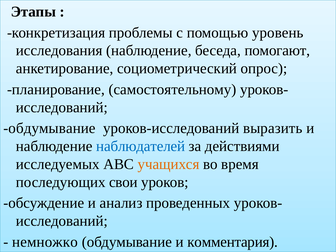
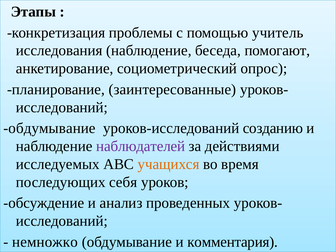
уровень: уровень -> учитель (278, 33)
самостоятельному: самостоятельному -> заинтересованные (172, 89)
выразить: выразить -> созданию (273, 128)
наблюдателей colour: blue -> purple (141, 146)
свои: свои -> себя (123, 182)
